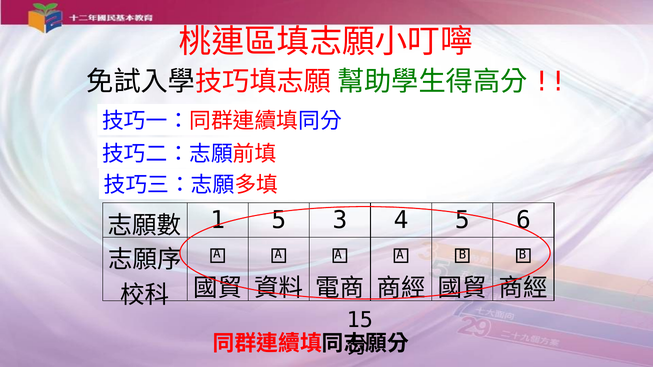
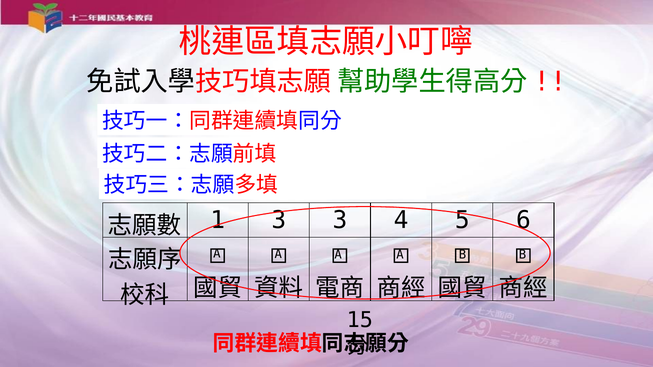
1 5: 5 -> 3 (279, 220)
